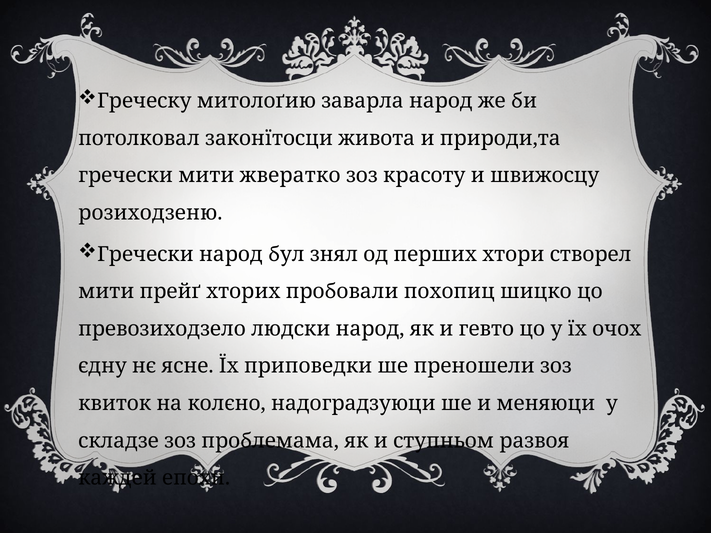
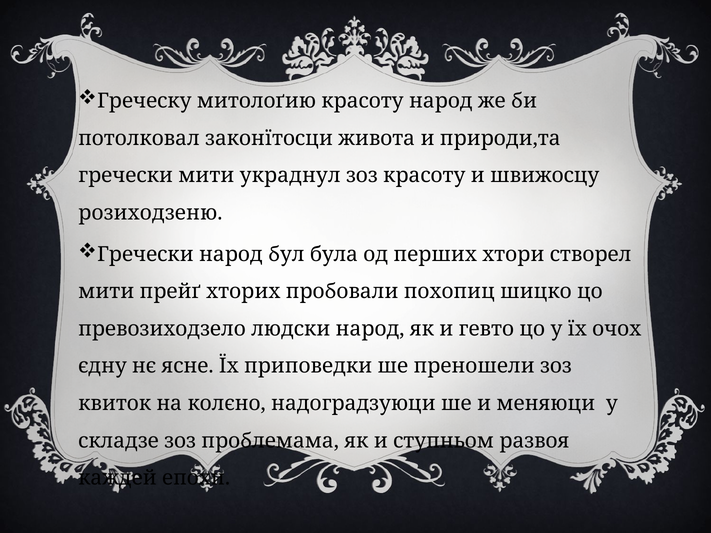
митолоґию заварла: заварла -> красоту (362, 101)
жвератко: жвератко -> украднул (290, 176)
знял: знял -> була (334, 254)
